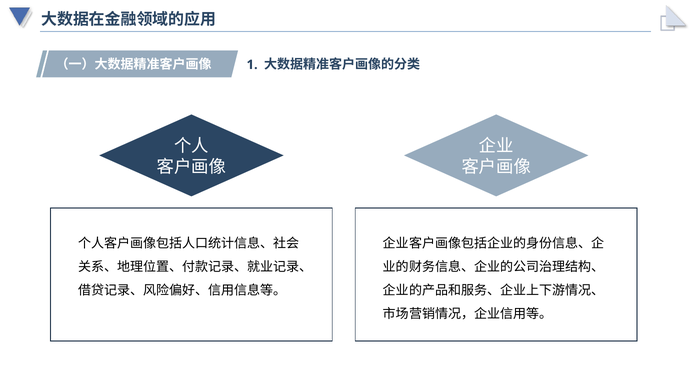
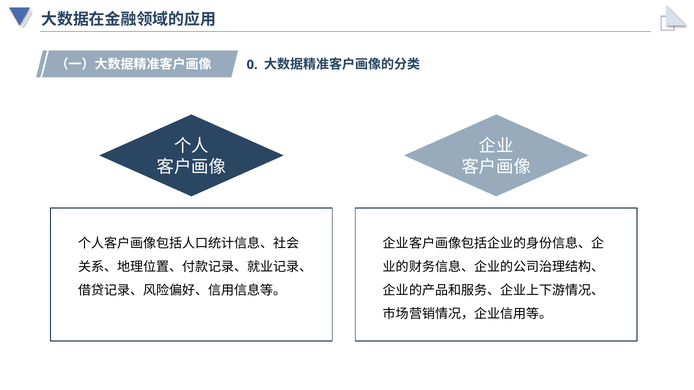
1: 1 -> 0 (252, 65)
